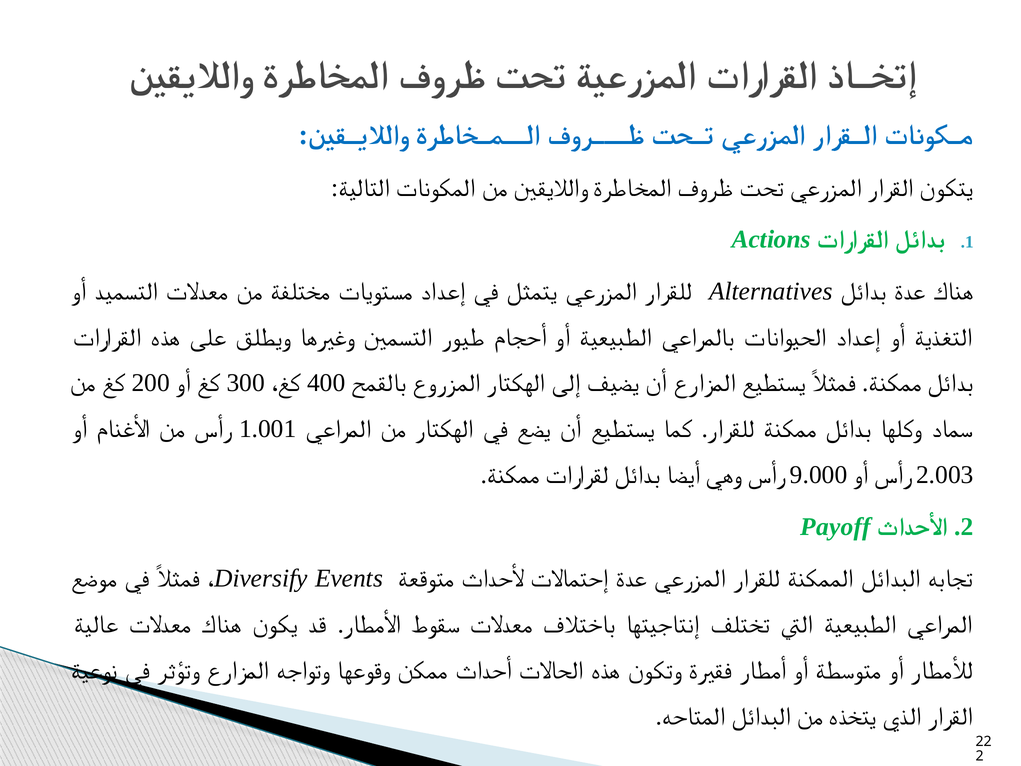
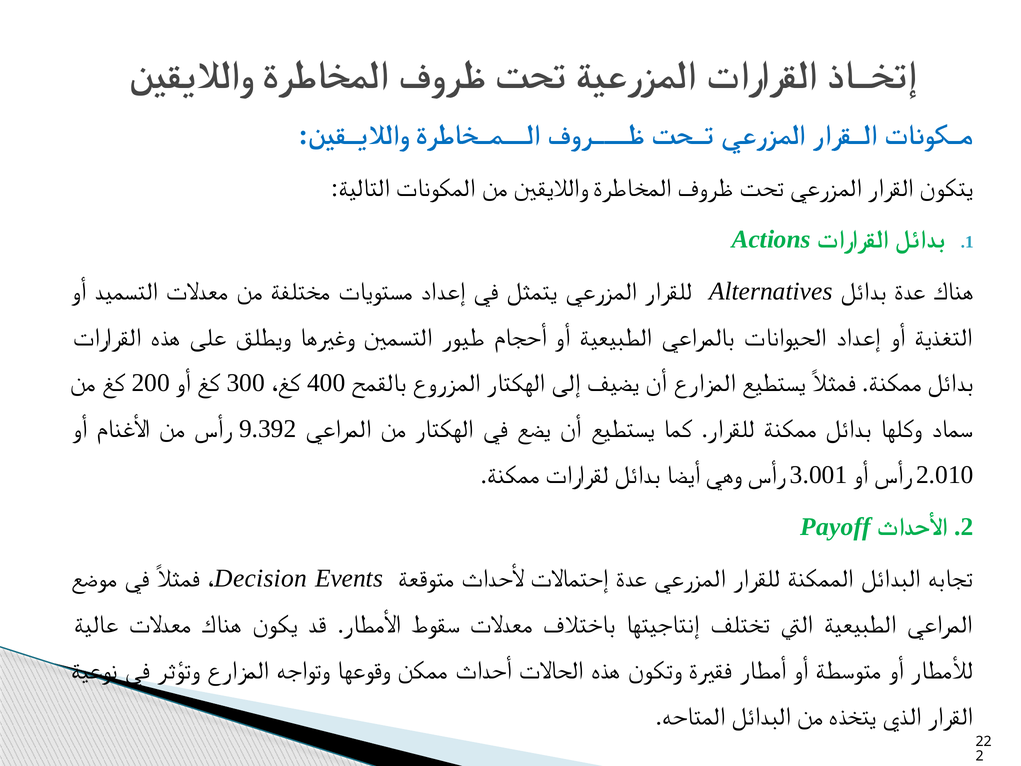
1.001: 1.001 -> 9.392 (268, 429)
9.000: 9.000 -> 3.001 (819, 475)
2.003: 2.003 -> 2.010 (945, 475)
Diversify: Diversify -> Decision (261, 578)
